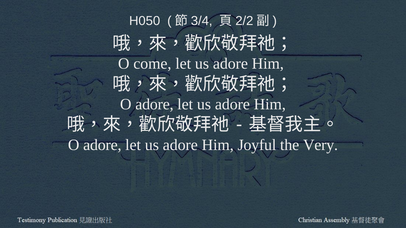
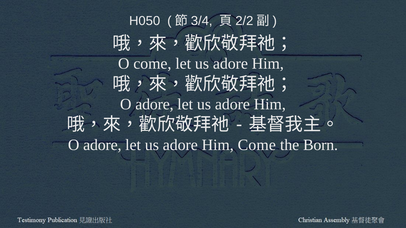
Him Joyful: Joyful -> Come (257, 145)
Very: Very -> Born (321, 145)
